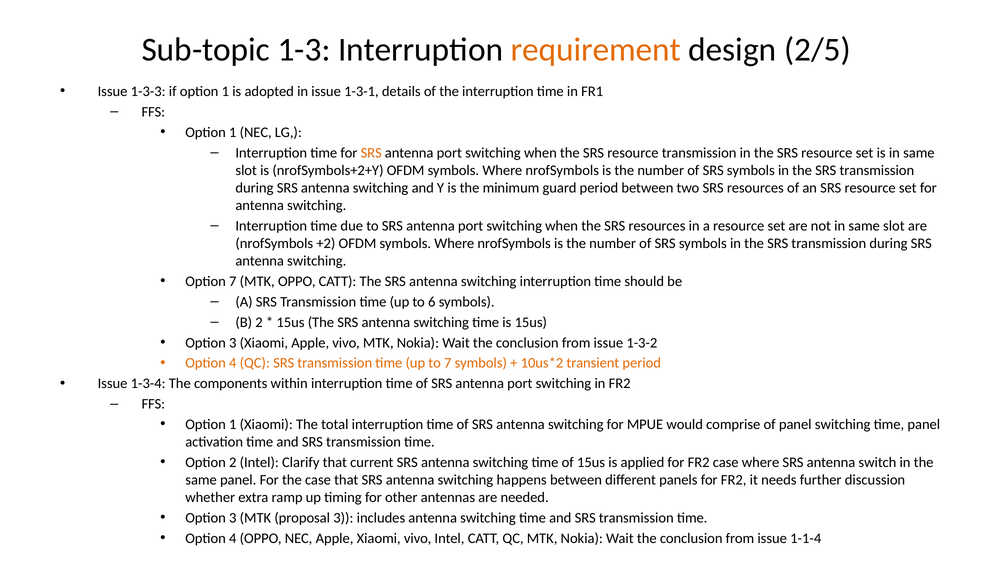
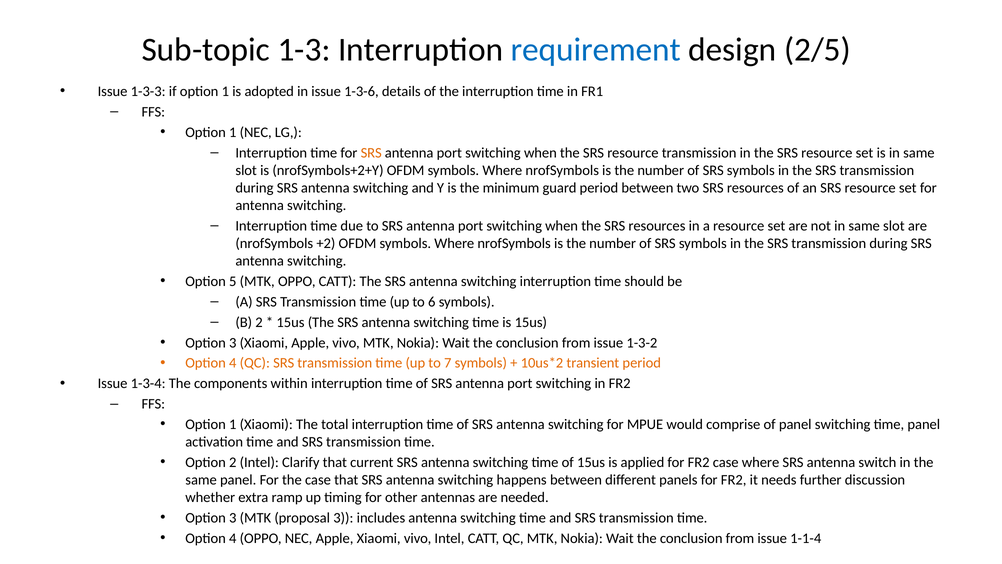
requirement colour: orange -> blue (596, 49)
1-3-1: 1-3-1 -> 1-3-6 (361, 91)
Option 7: 7 -> 5 (233, 281)
